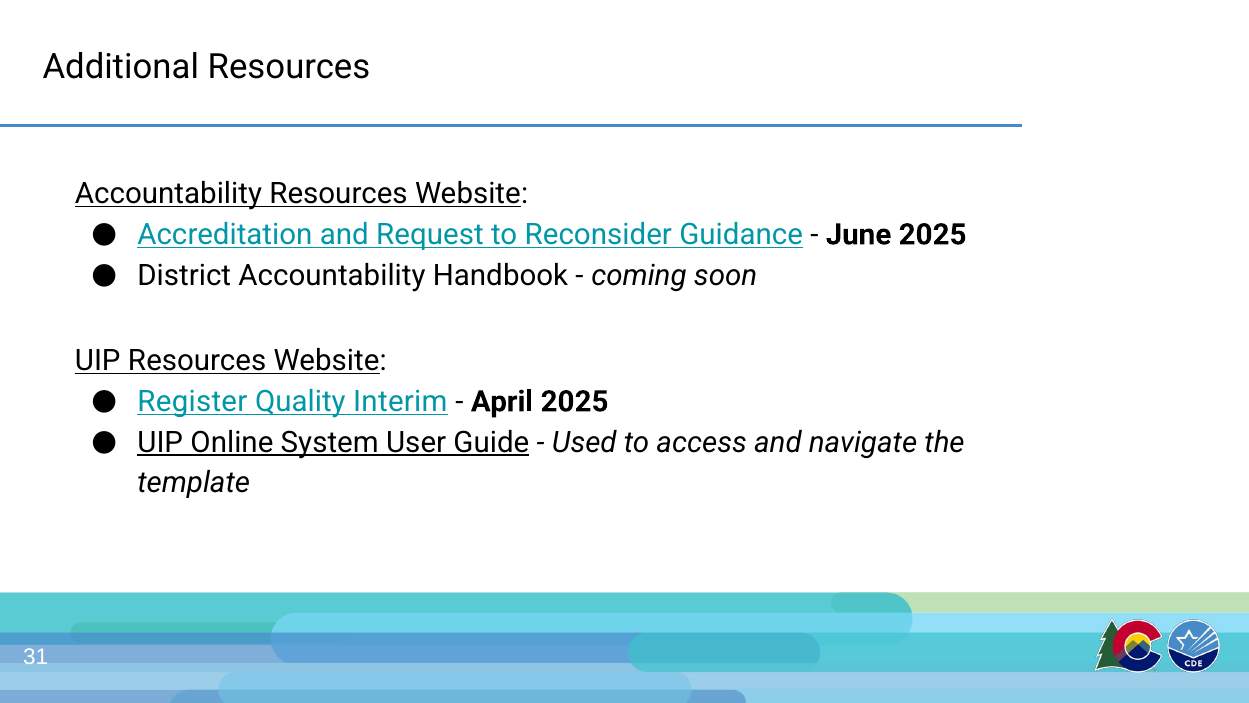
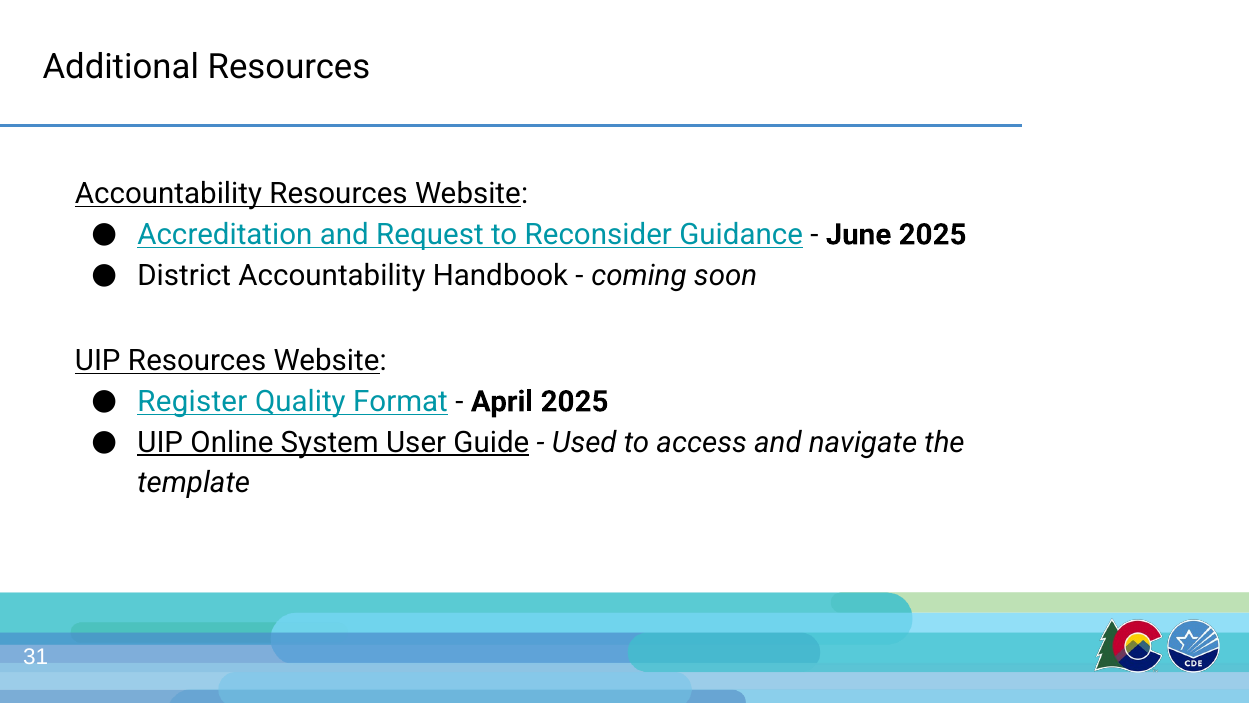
Interim: Interim -> Format (400, 401)
